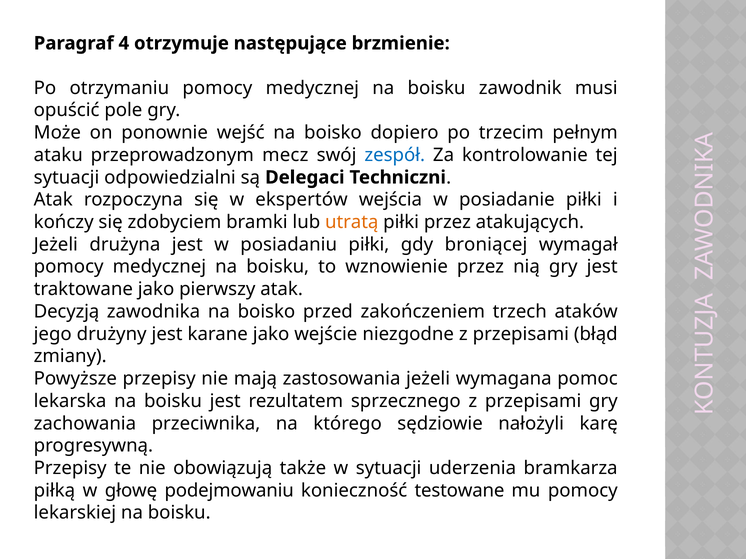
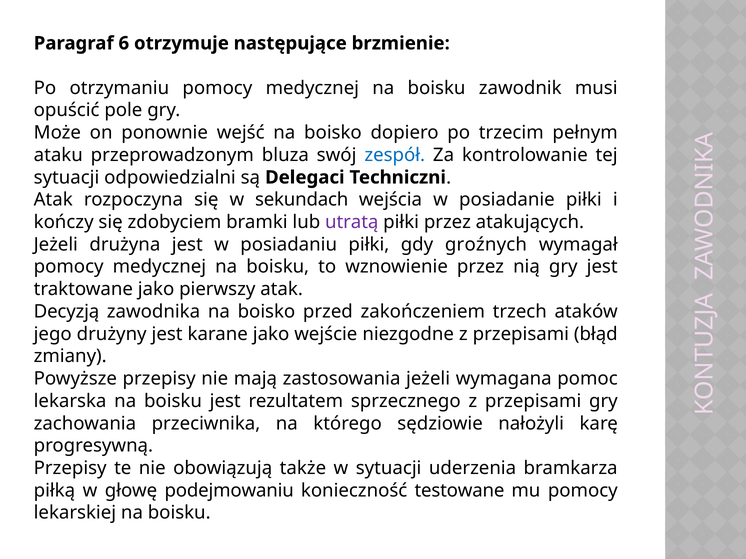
4: 4 -> 6 (124, 43)
mecz: mecz -> bluza (285, 155)
ekspertów: ekspertów -> sekundach (302, 200)
utratą colour: orange -> purple (352, 222)
broniącej: broniącej -> groźnych (486, 245)
